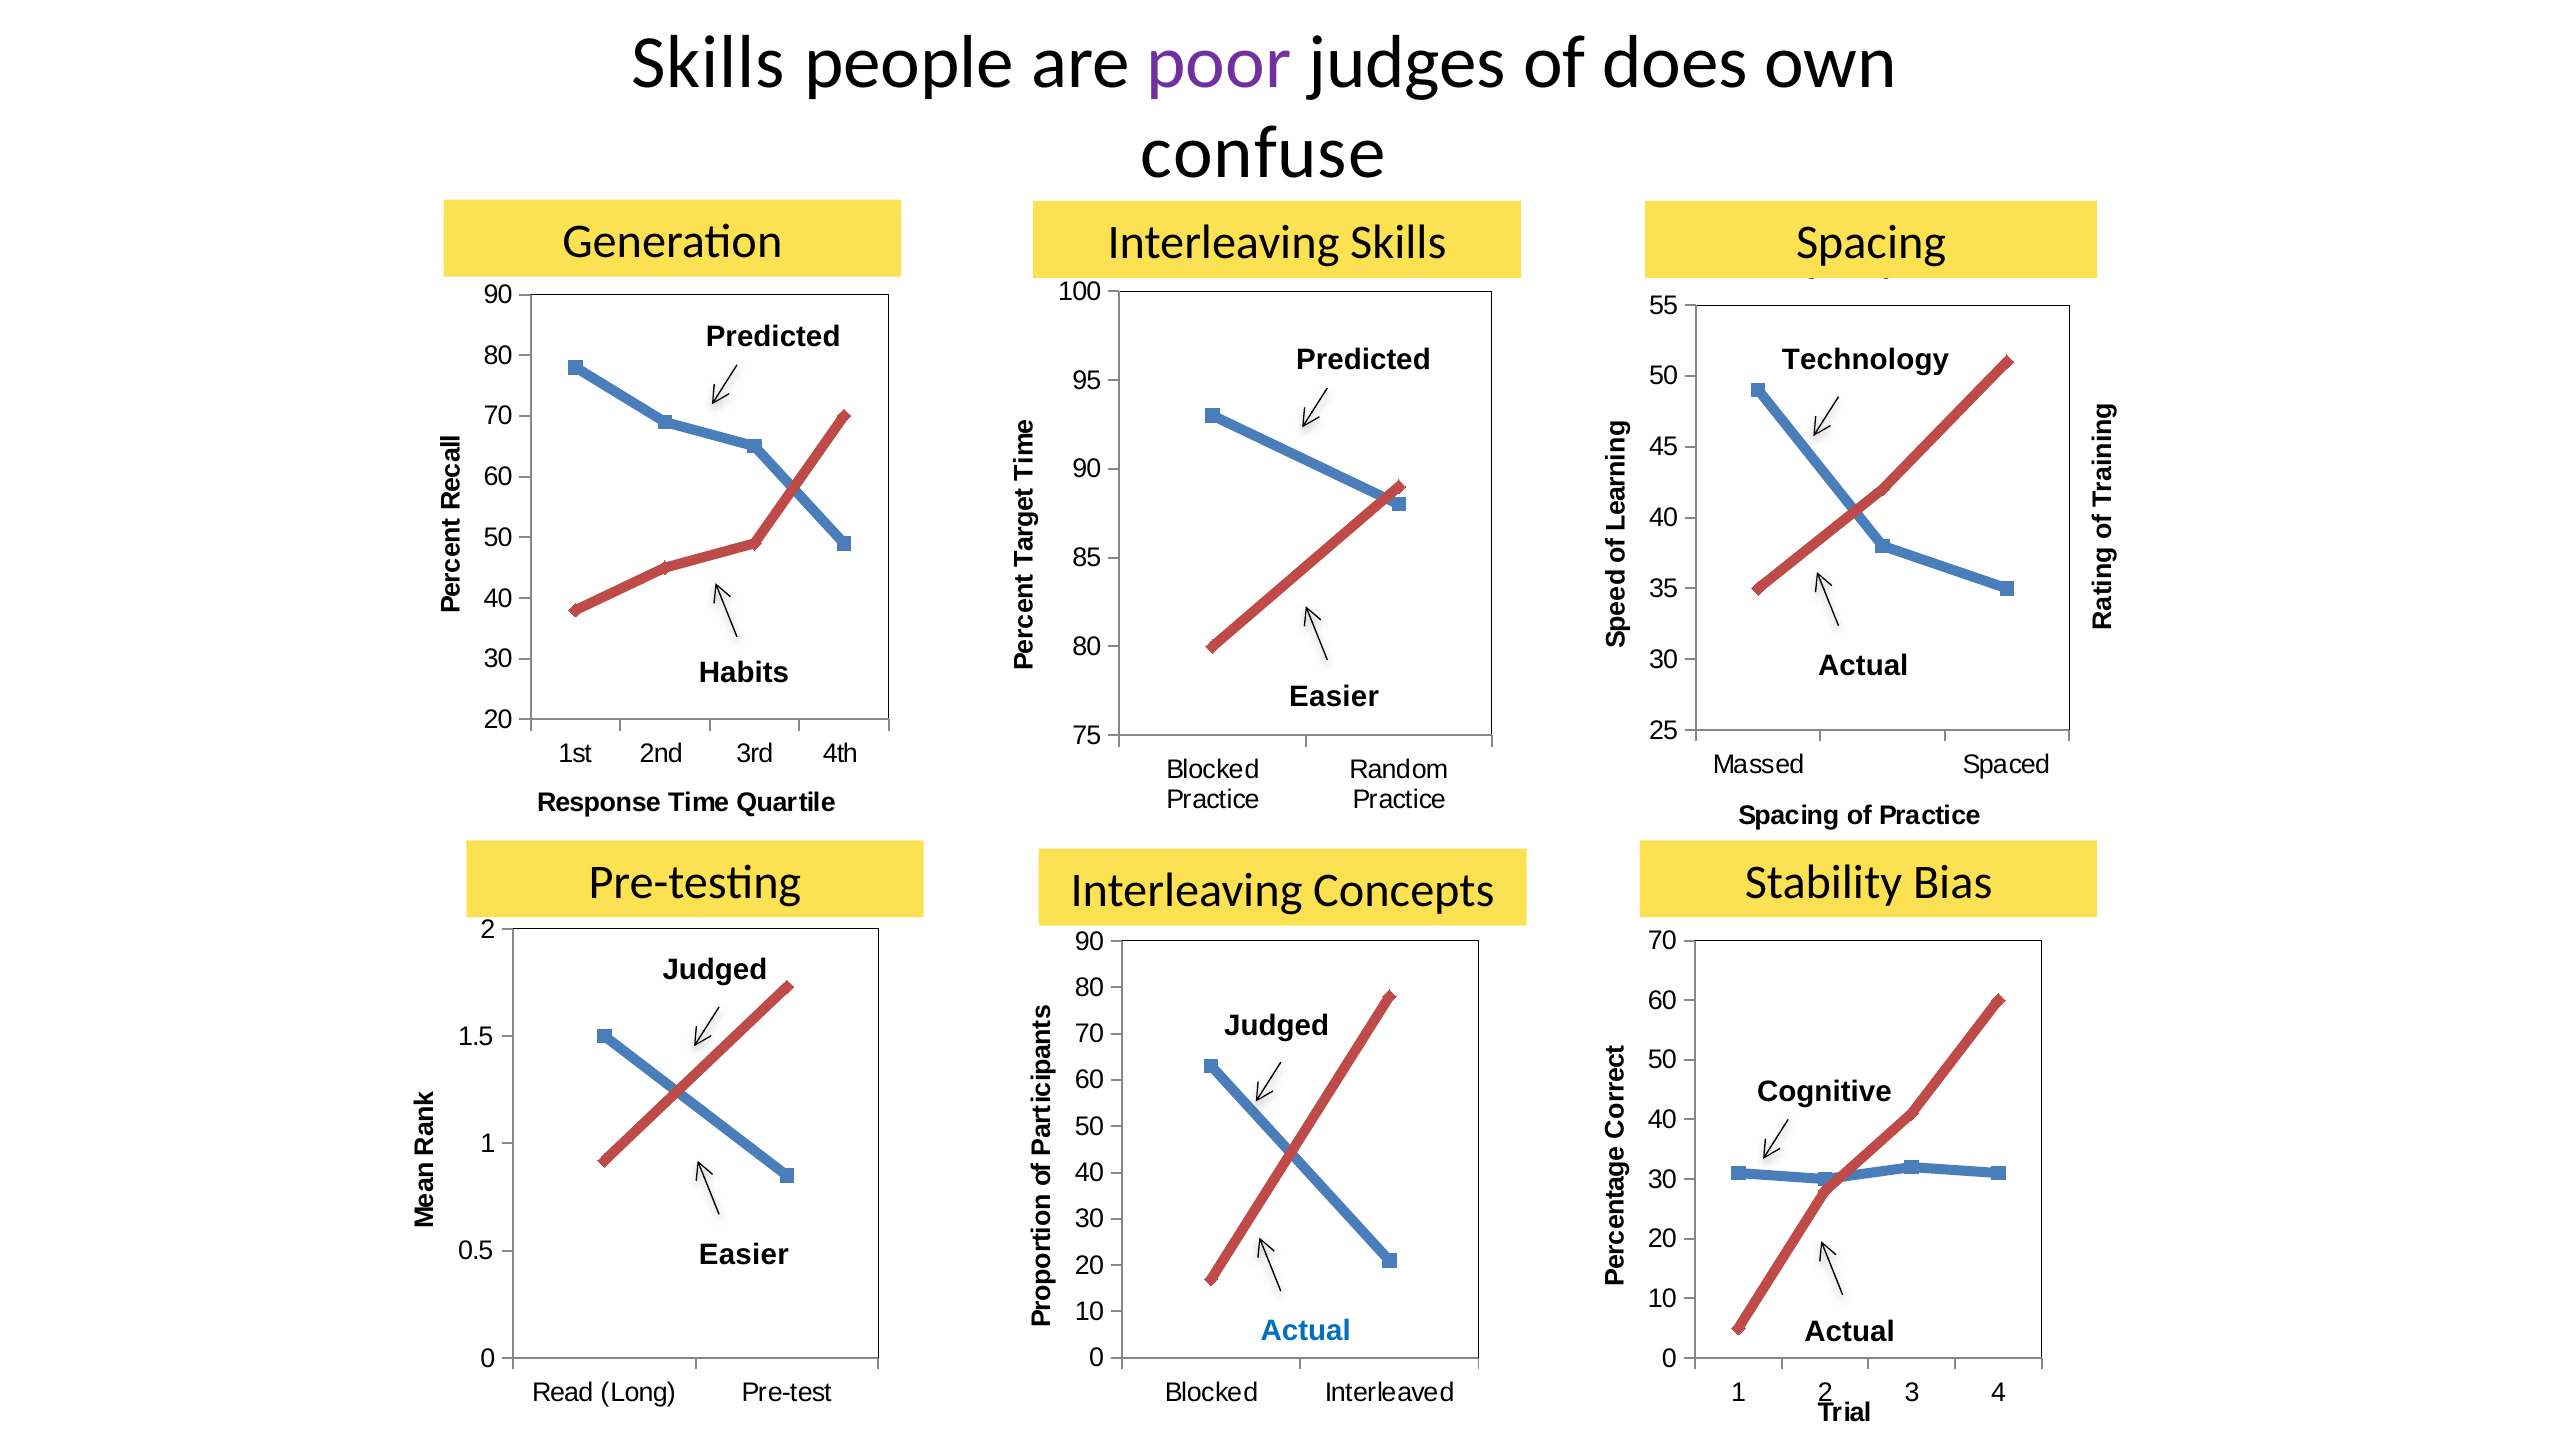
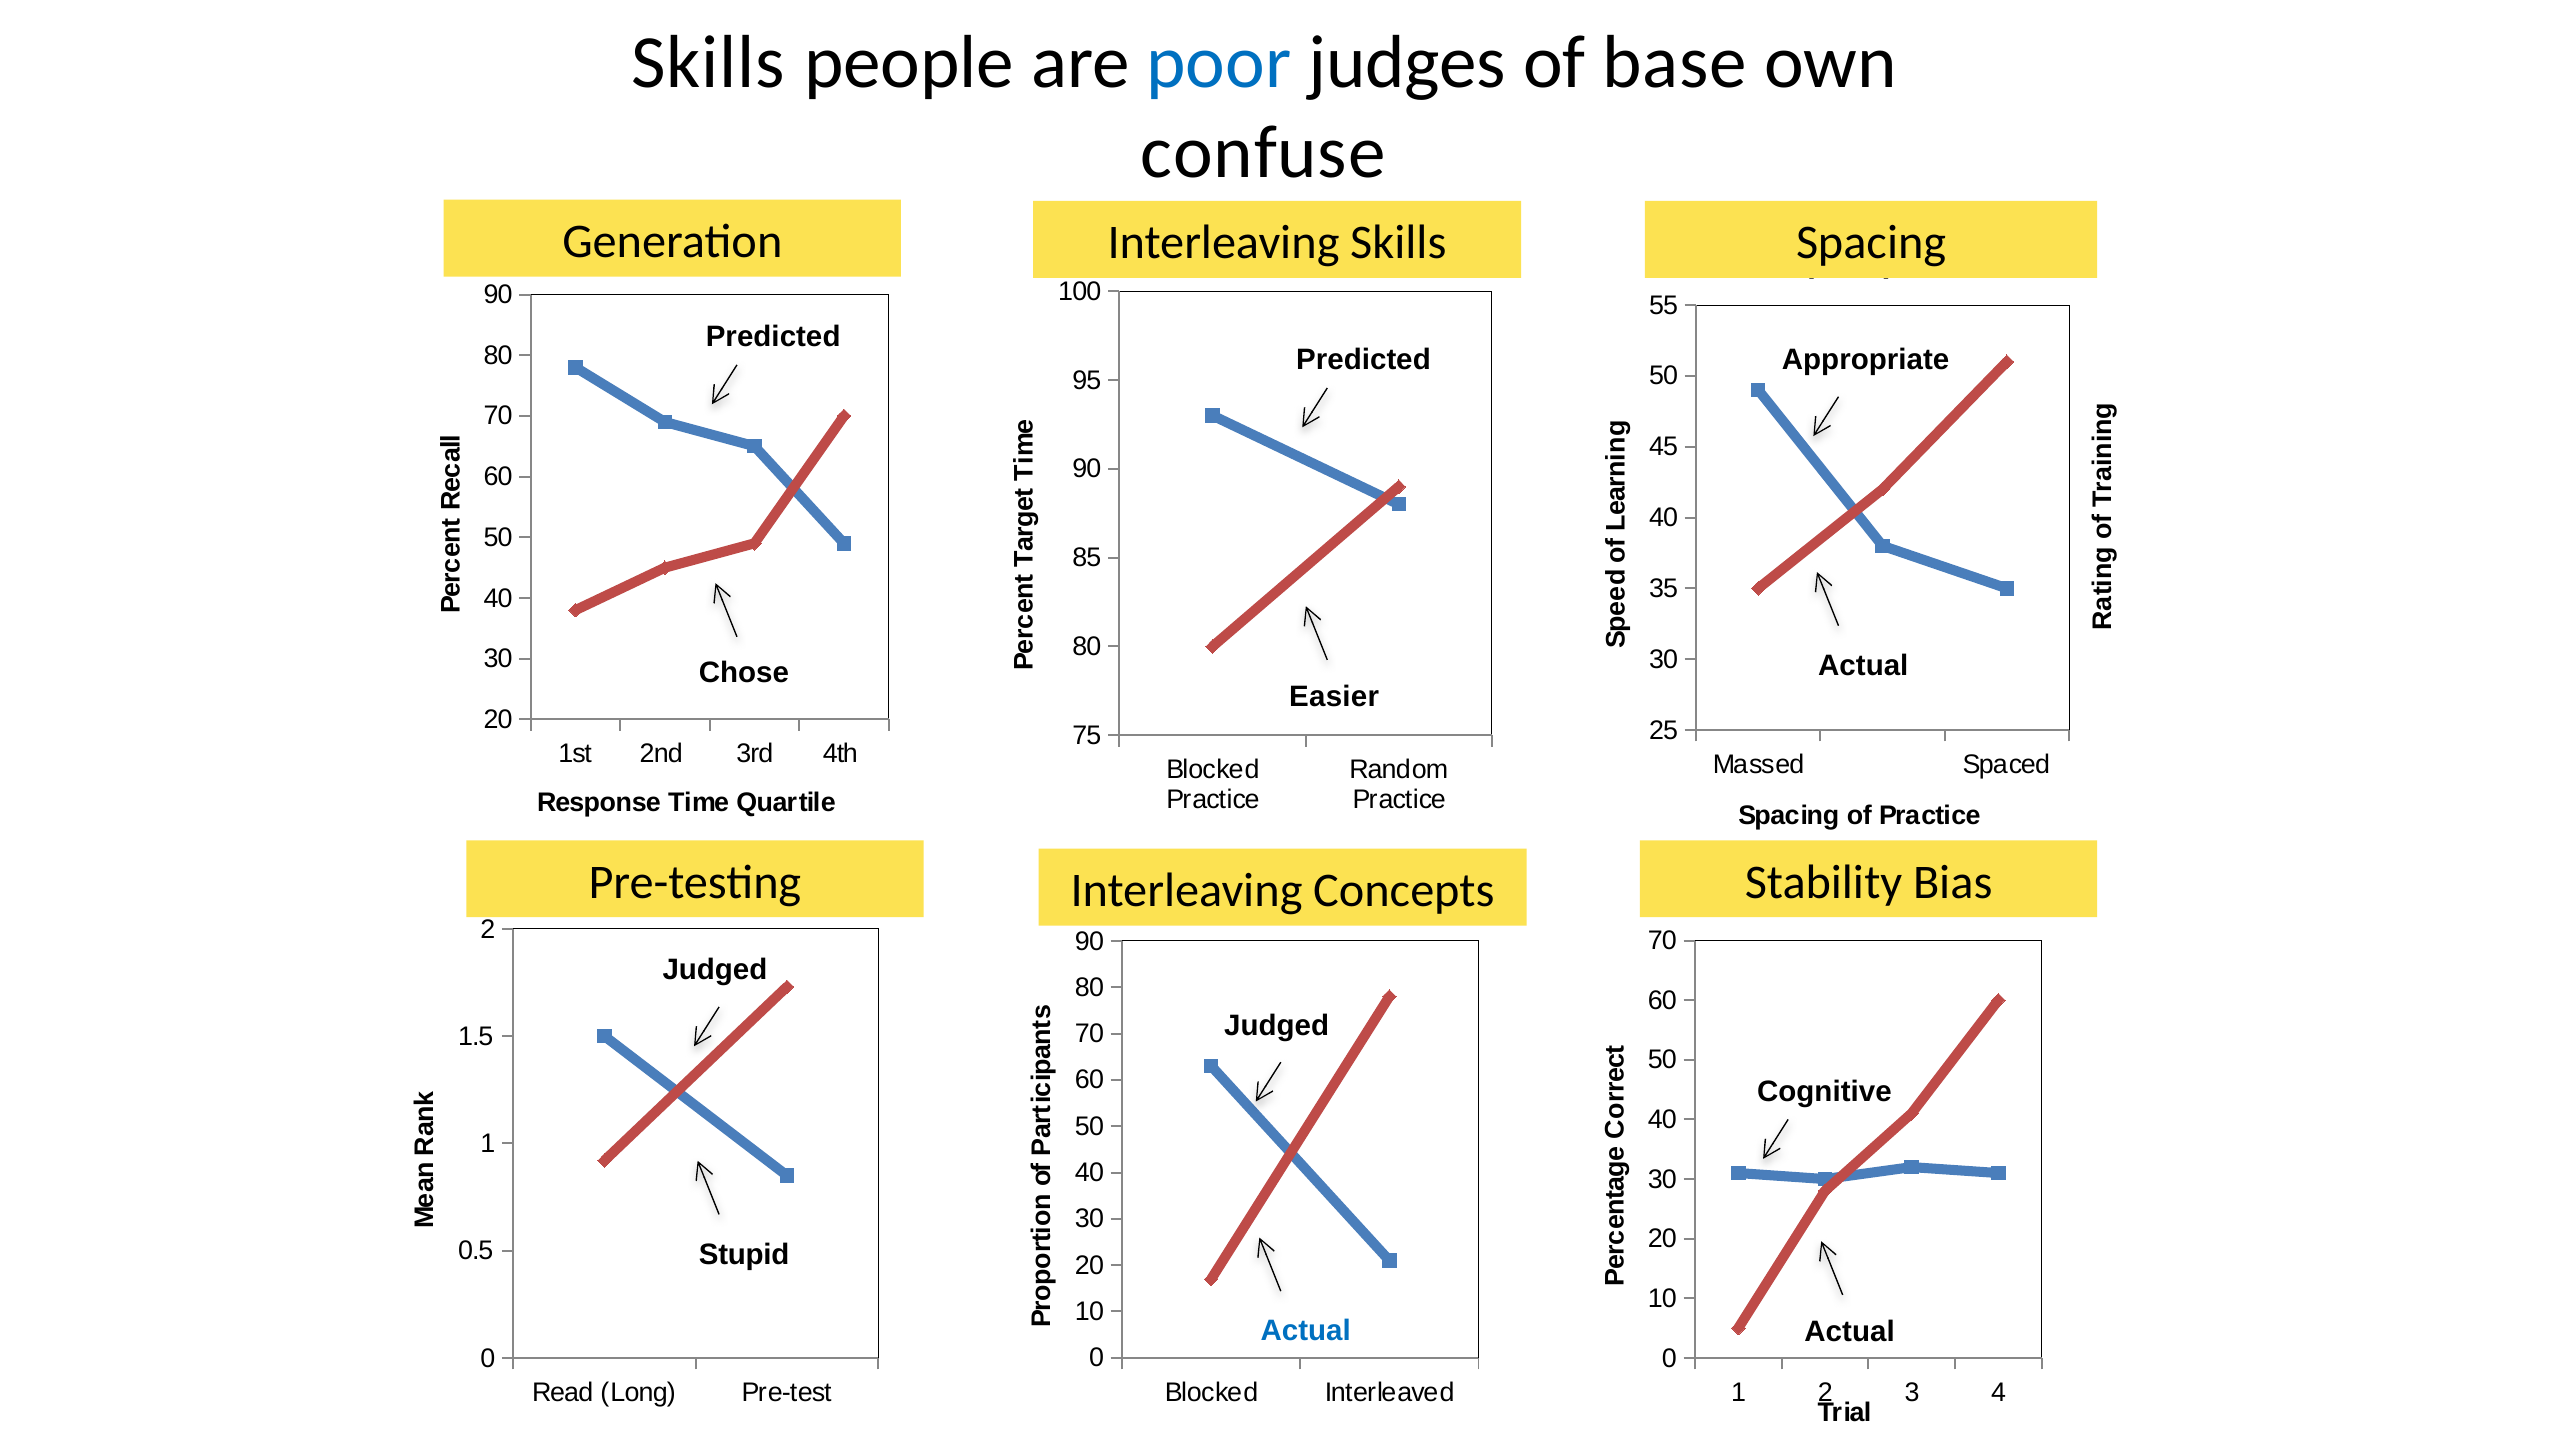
poor colour: purple -> blue (1219, 62)
does: does -> base (1675, 62)
Technology: Technology -> Appropriate (1866, 360)
Habits: Habits -> Chose (744, 673)
Easier: Easier -> Stupid (744, 1254)
